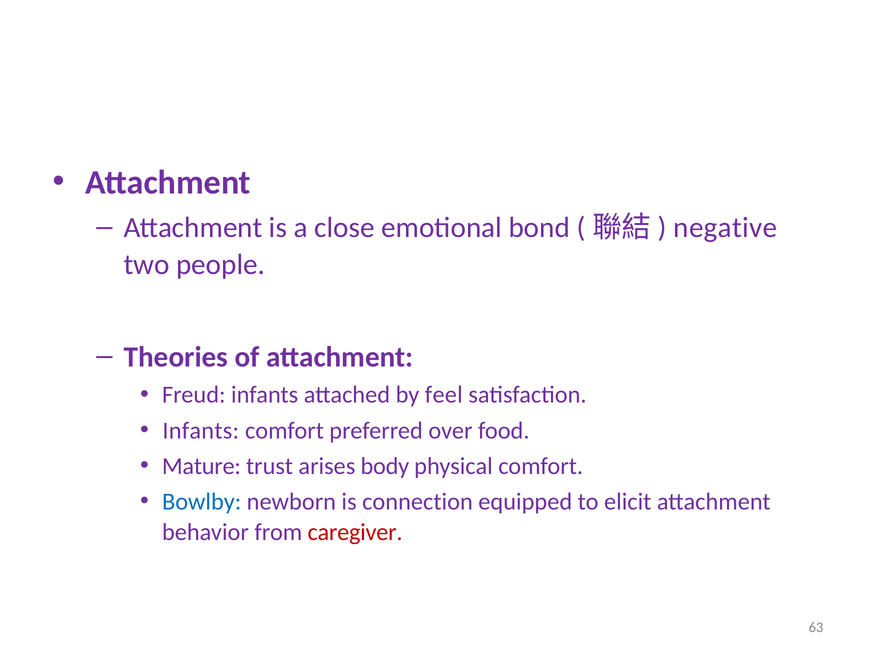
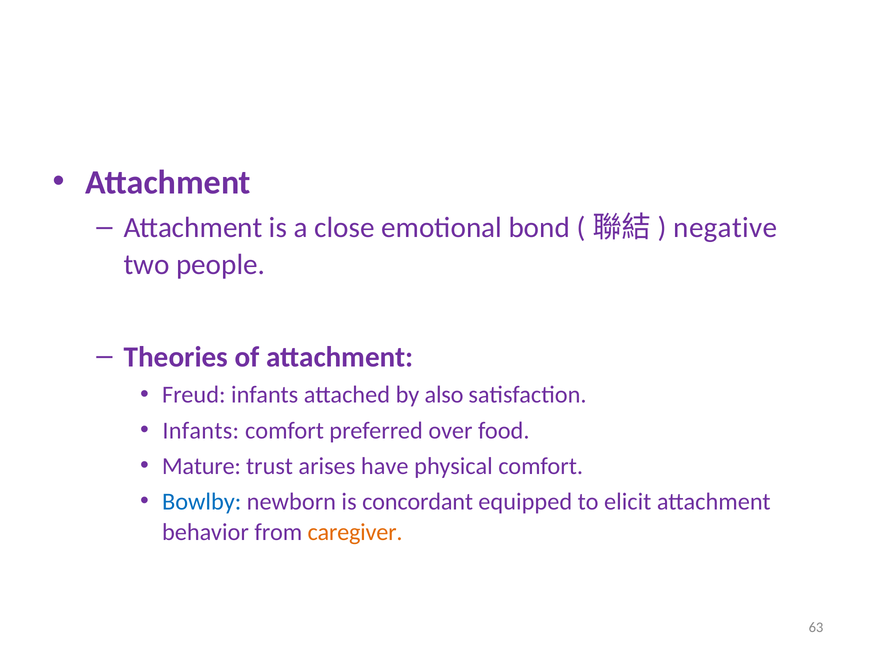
feel: feel -> also (444, 395)
body: body -> have (385, 466)
connection: connection -> concordant (418, 502)
caregiver colour: red -> orange (355, 532)
